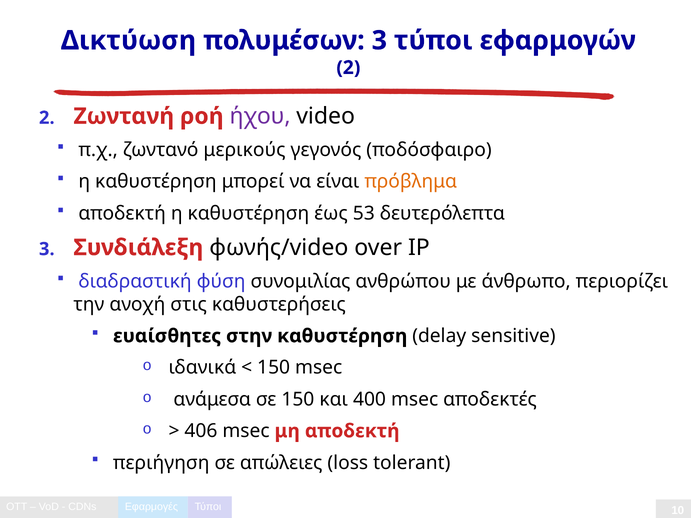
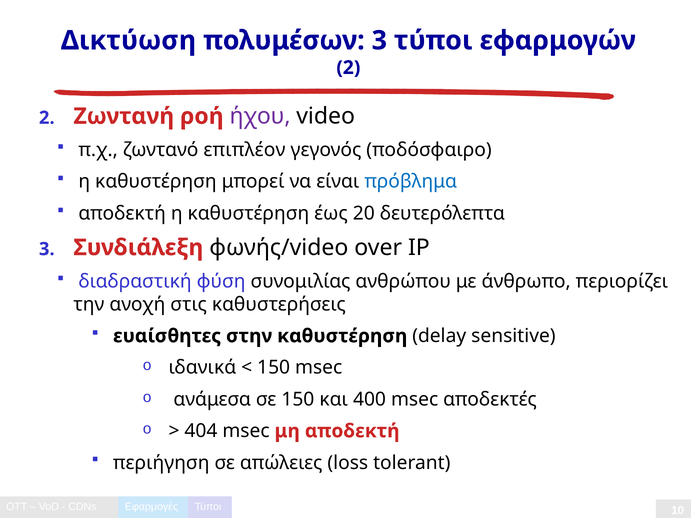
μερικούς: μερικούς -> επιπλέον (244, 150)
πρόβλημα colour: orange -> blue (411, 182)
53: 53 -> 20 (364, 213)
406: 406 -> 404 (201, 431)
